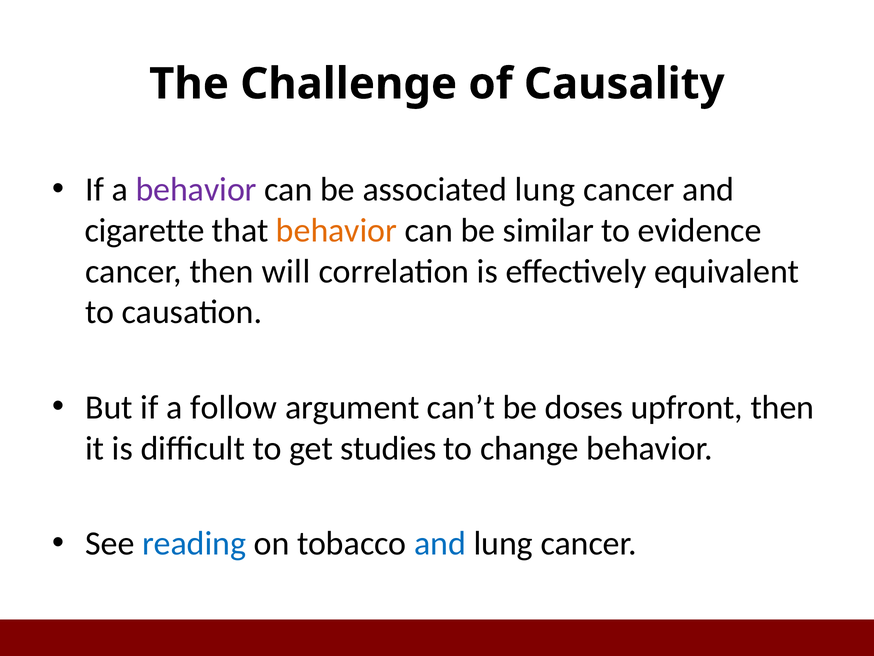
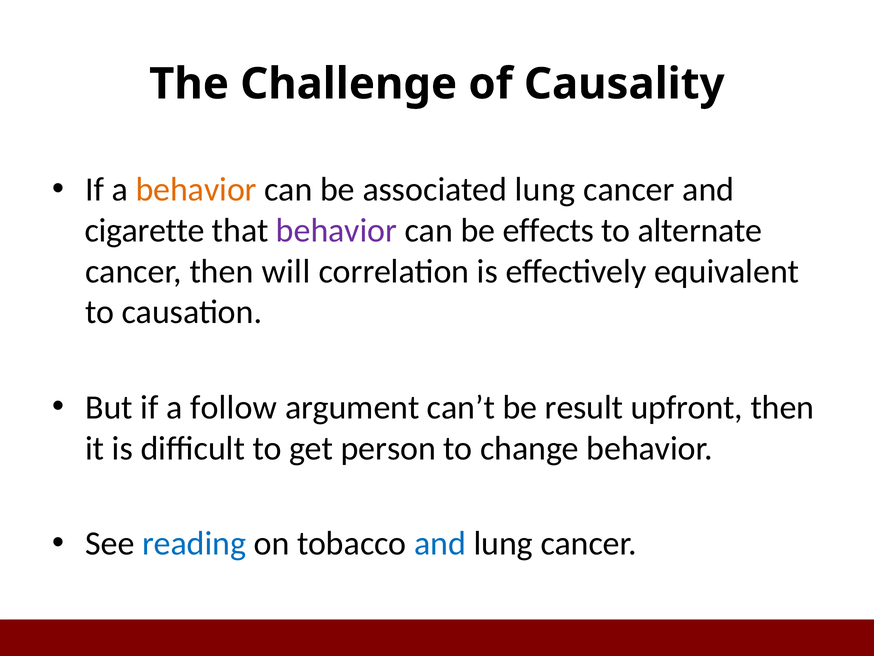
behavior colour: purple -> orange (196, 190)
behavior colour: orange -> purple (337, 230)
similar: similar -> effects (548, 230)
evidence: evidence -> alternate (700, 230)
doses: doses -> result (584, 407)
studies: studies -> person (388, 448)
